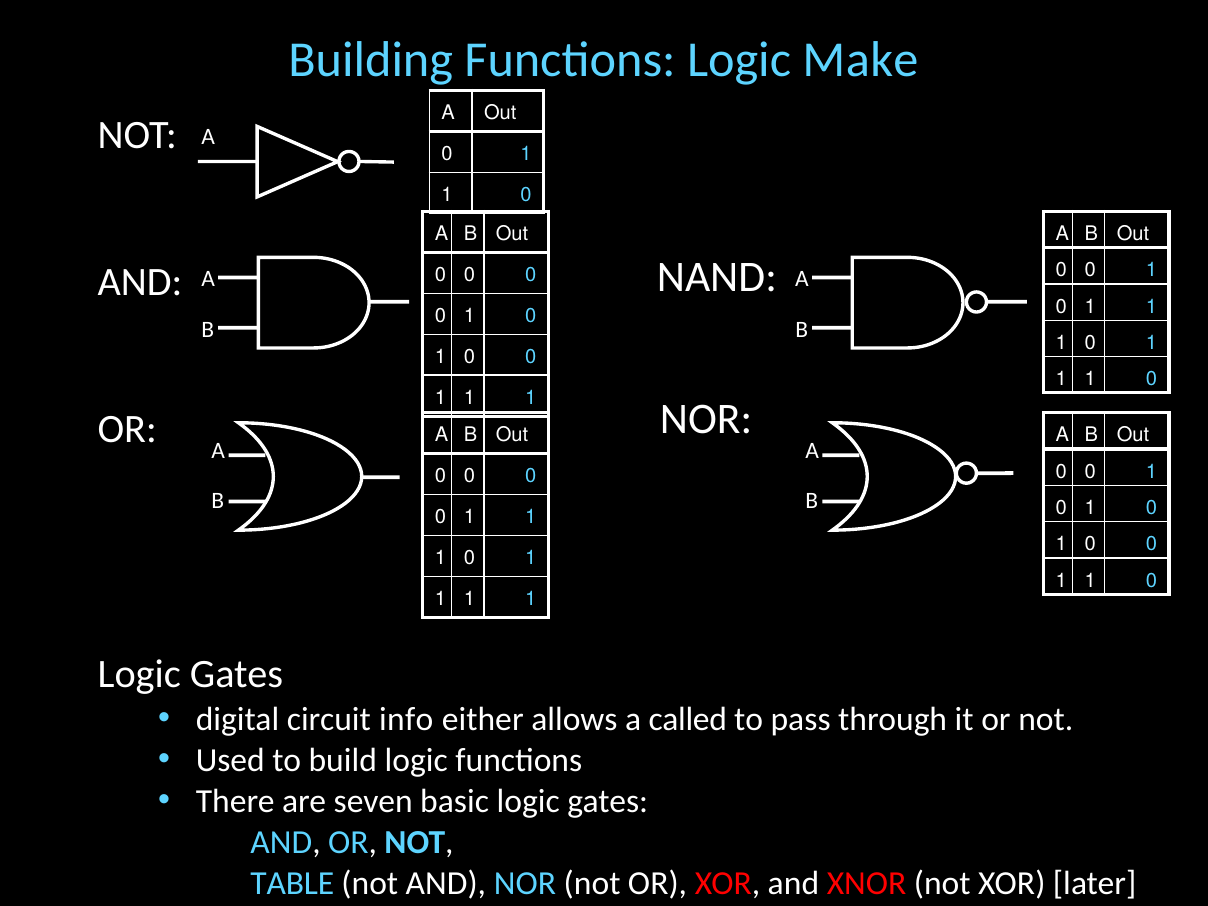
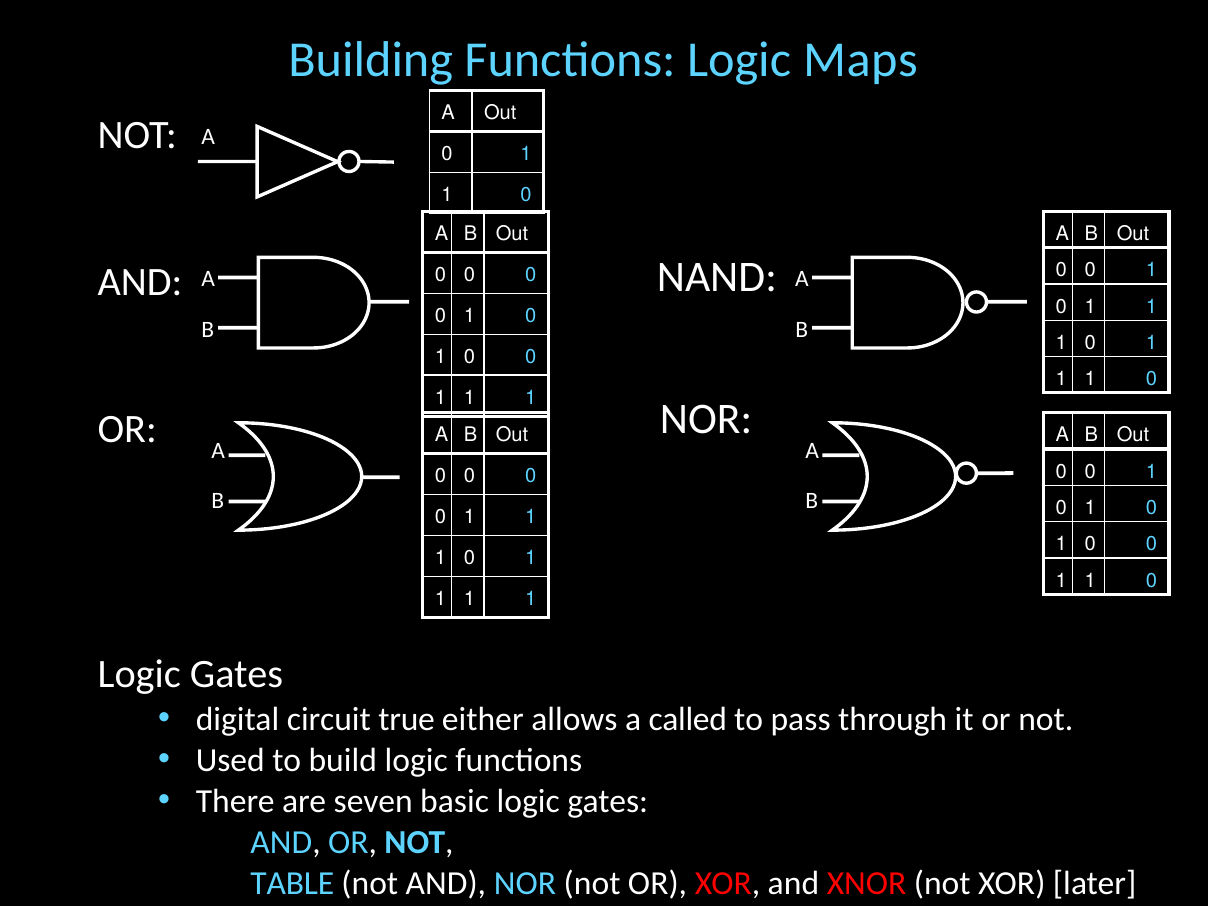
Make: Make -> Maps (860, 60)
info: info -> true (407, 719)
